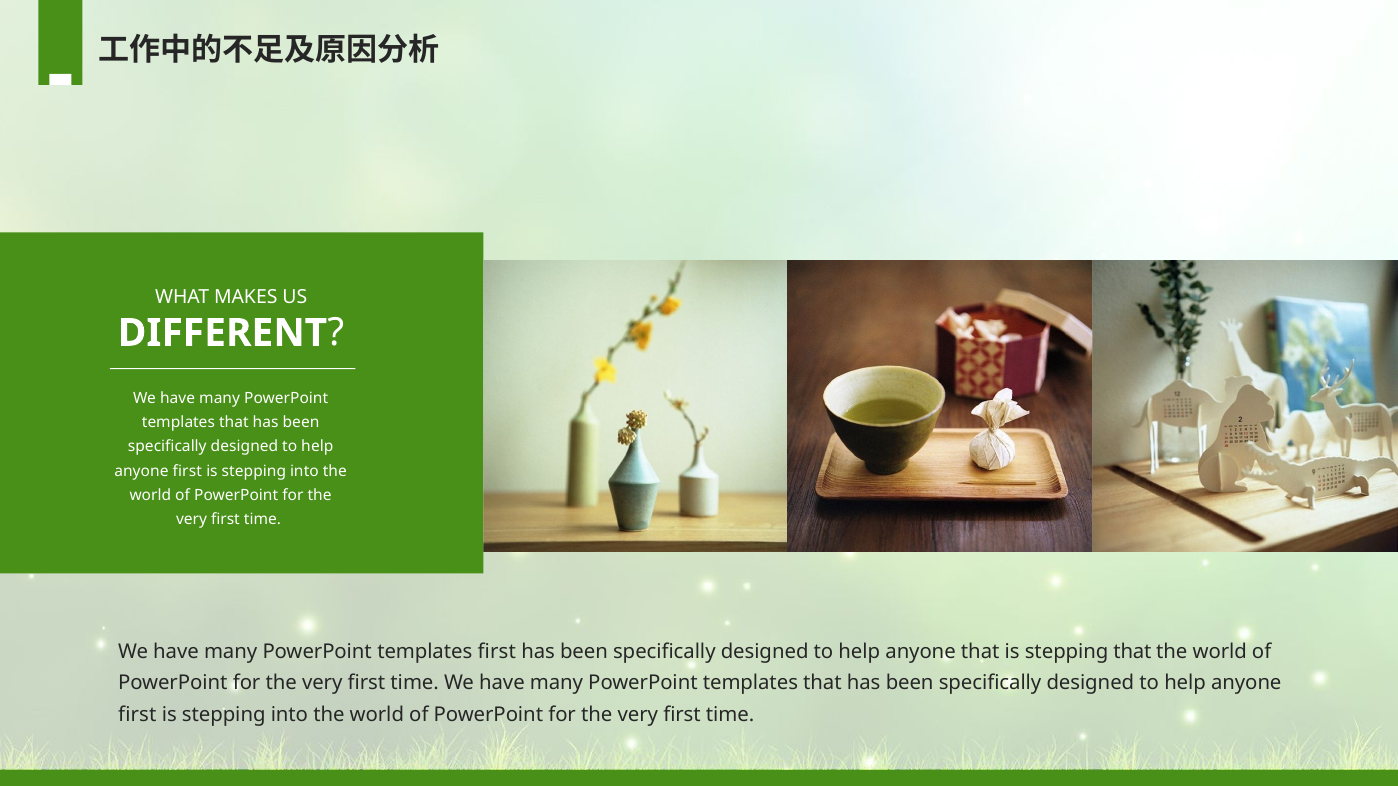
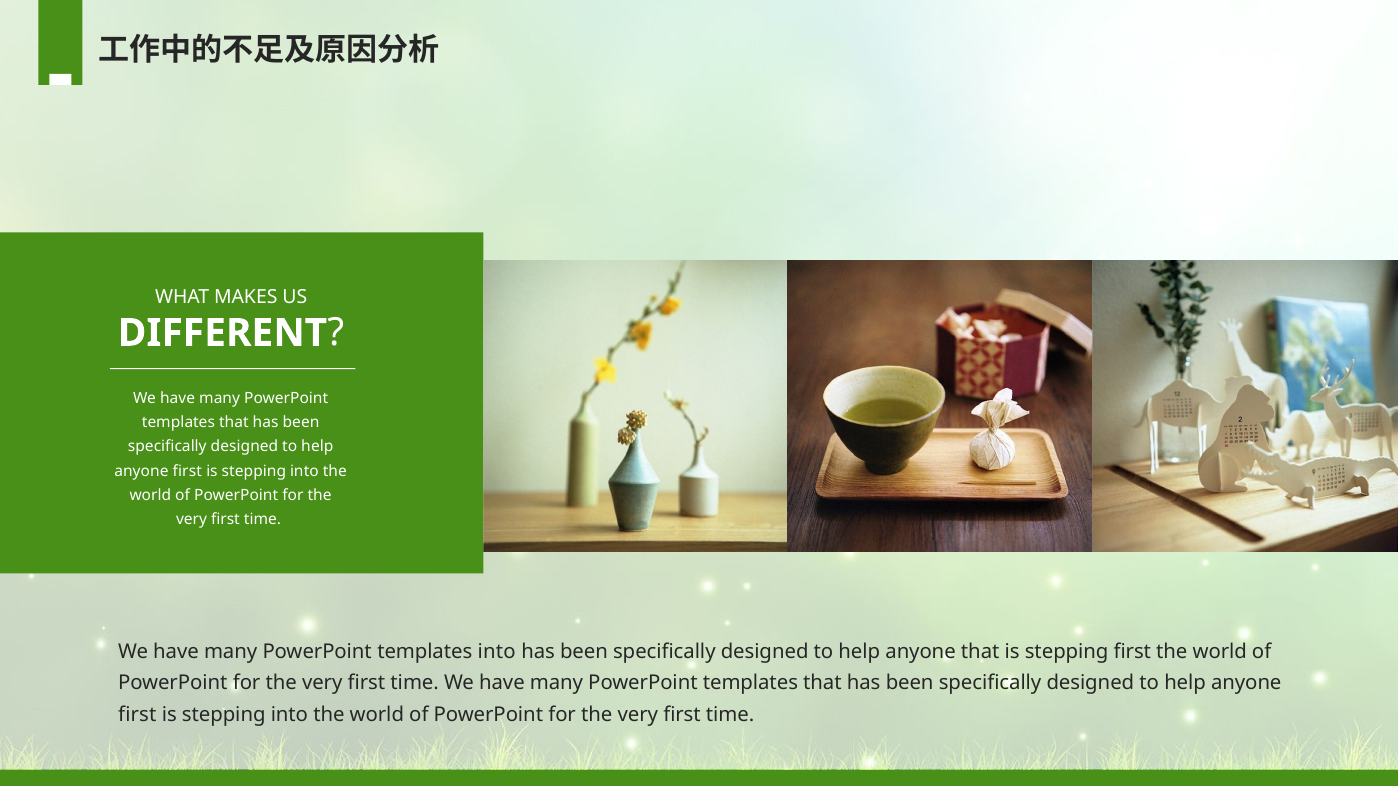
templates first: first -> into (497, 652)
stepping that: that -> first (1132, 652)
